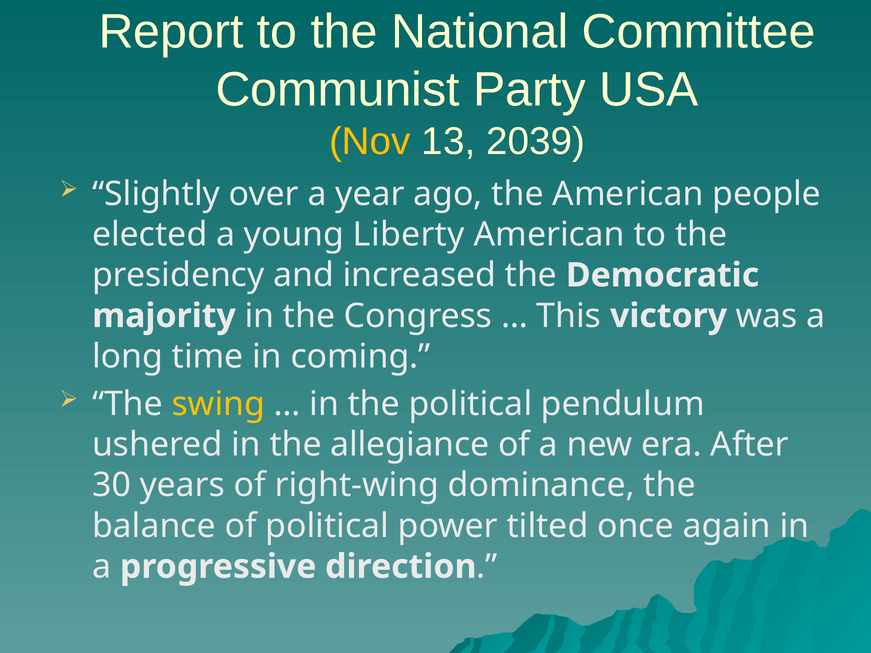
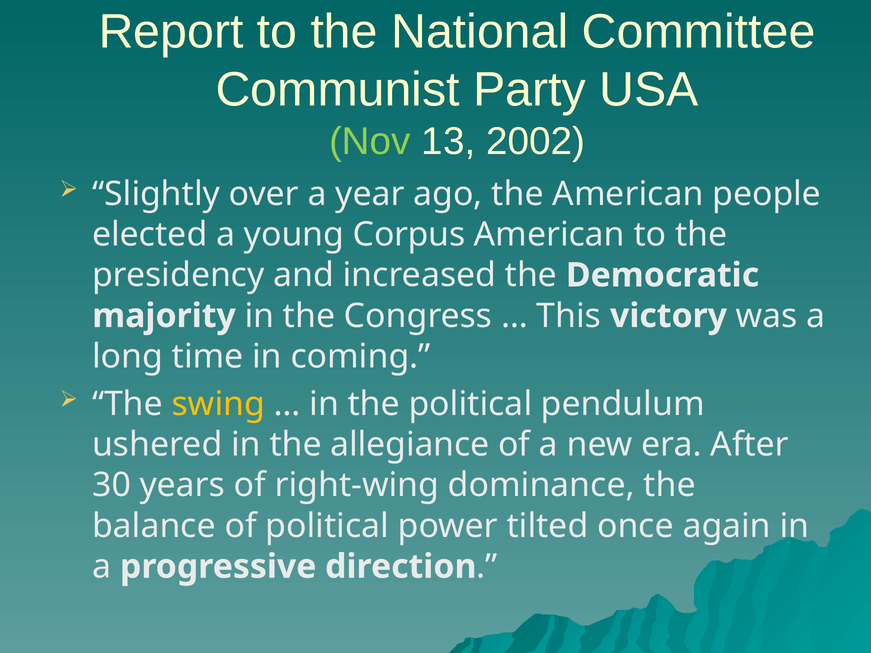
Nov colour: yellow -> light green (370, 141)
2039: 2039 -> 2002 (536, 141)
Liberty: Liberty -> Corpus (409, 235)
